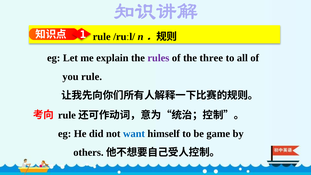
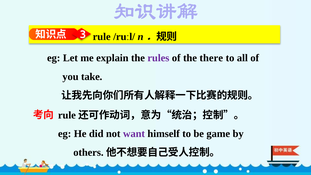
1: 1 -> 3 (83, 35)
three: three -> there (211, 58)
you rule: rule -> take (92, 77)
want colour: blue -> purple (134, 134)
